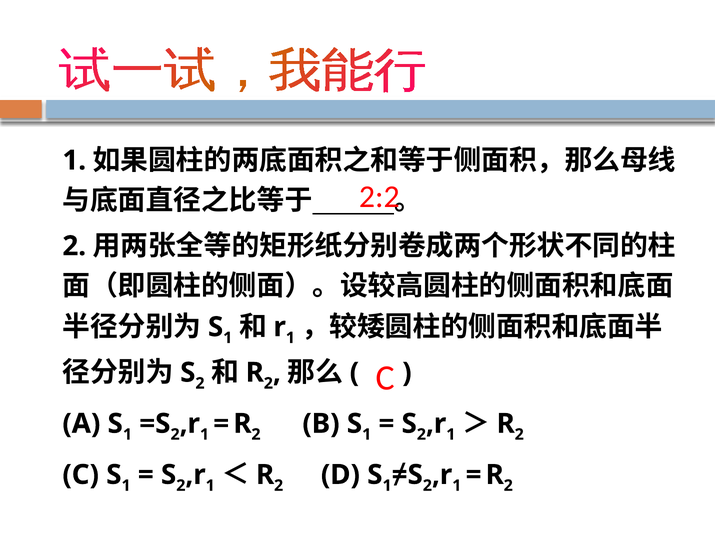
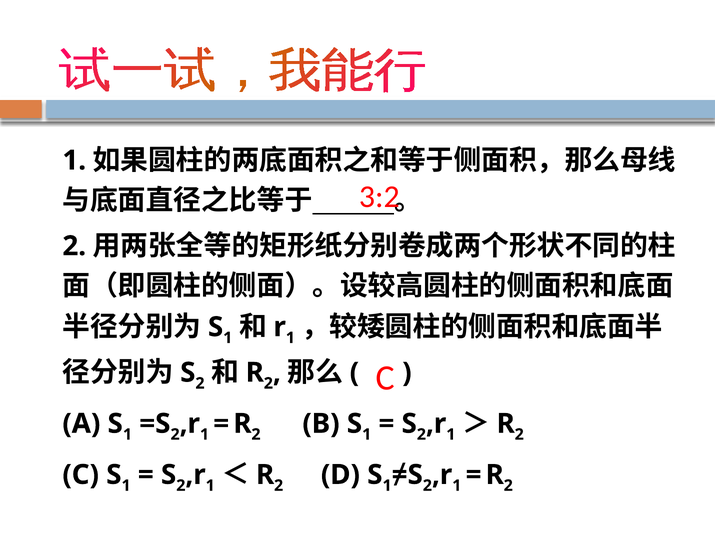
2:2: 2:2 -> 3:2 (379, 197)
